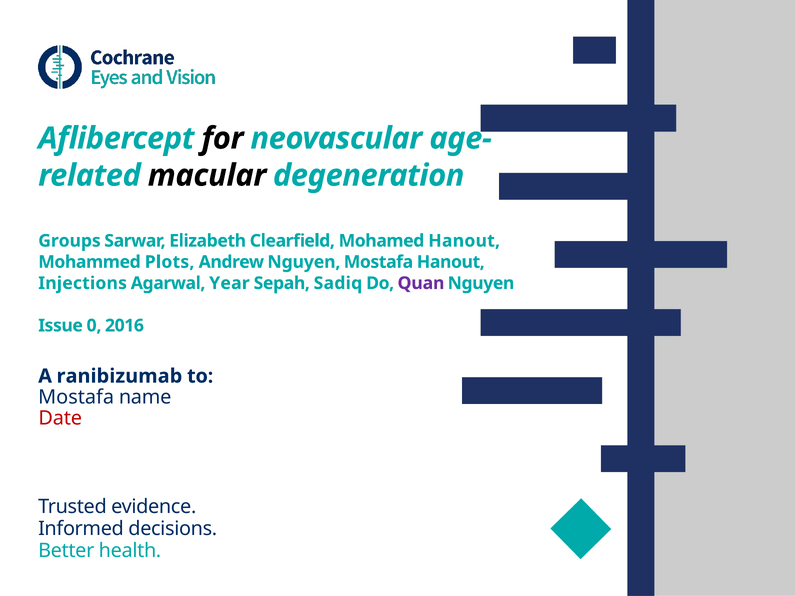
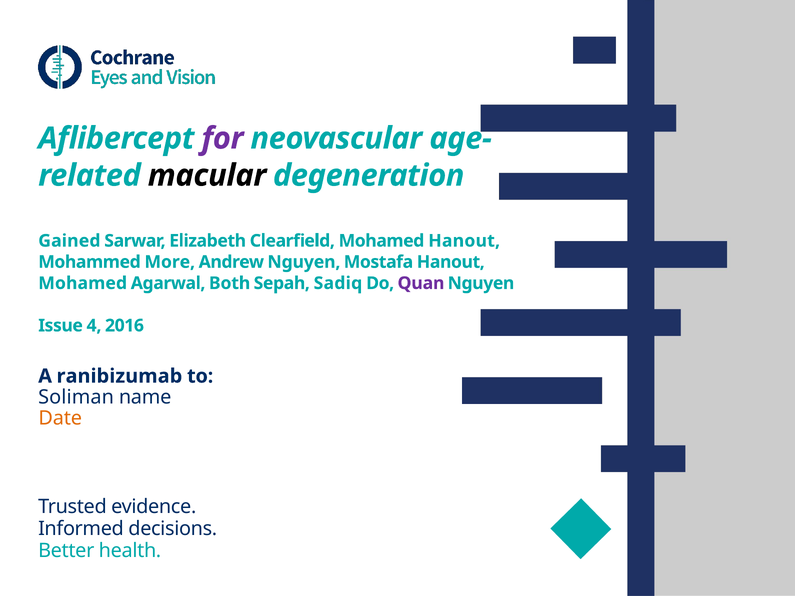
for colour: black -> purple (223, 138)
Groups: Groups -> Gained (69, 241)
Plots: Plots -> More (170, 262)
Injections: Injections -> Mohamed (83, 283)
Year: Year -> Both (230, 283)
0: 0 -> 4 (94, 326)
Mostafa: Mostafa -> Soliman (76, 397)
Date colour: red -> orange (60, 418)
